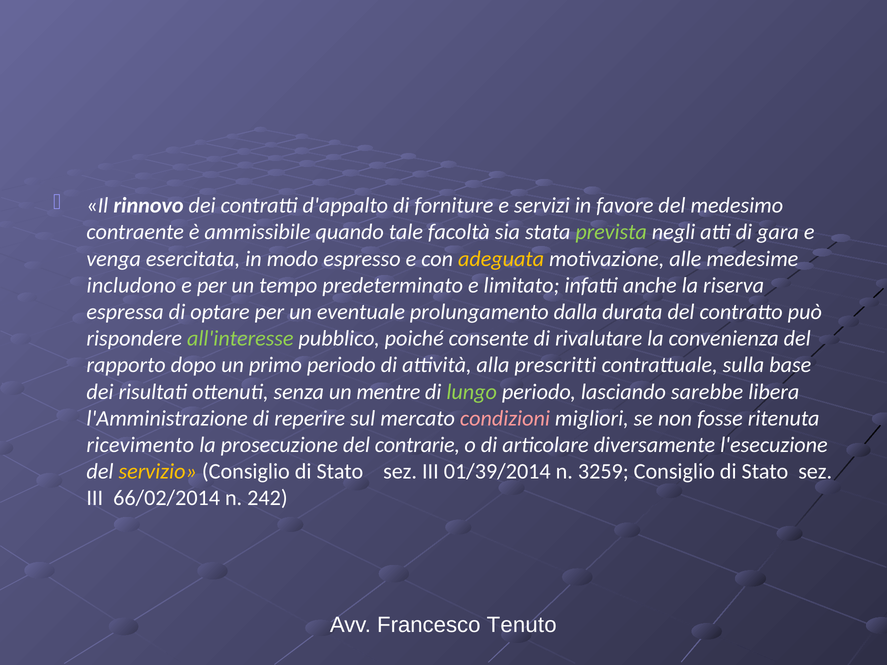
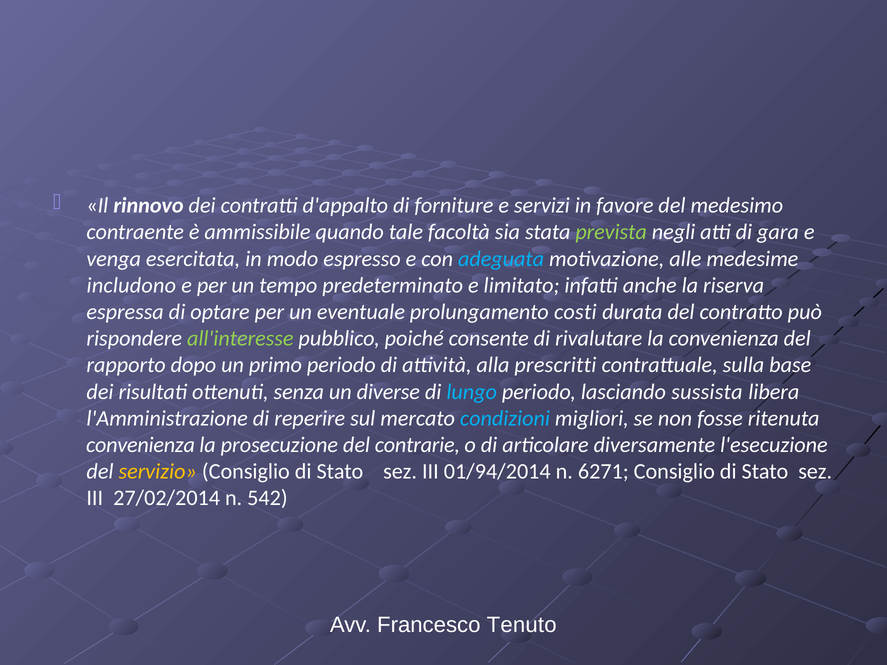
adeguata colour: yellow -> light blue (501, 259)
dalla: dalla -> costi (575, 312)
mentre: mentre -> diverse (388, 392)
lungo colour: light green -> light blue (472, 392)
sarebbe: sarebbe -> sussista (707, 392)
condizioni colour: pink -> light blue (505, 418)
ricevimento: ricevimento -> convenienza (140, 445)
01/39/2014: 01/39/2014 -> 01/94/2014 (497, 472)
3259: 3259 -> 6271 (603, 472)
66/02/2014: 66/02/2014 -> 27/02/2014 (167, 498)
242: 242 -> 542 (267, 498)
